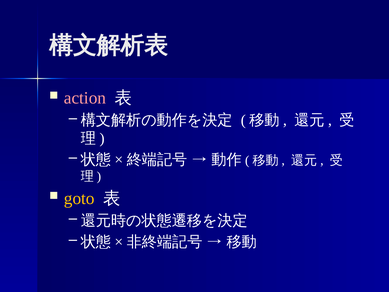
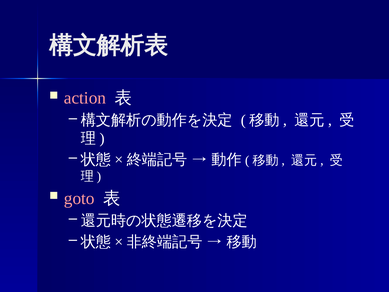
goto colour: yellow -> pink (79, 198)
